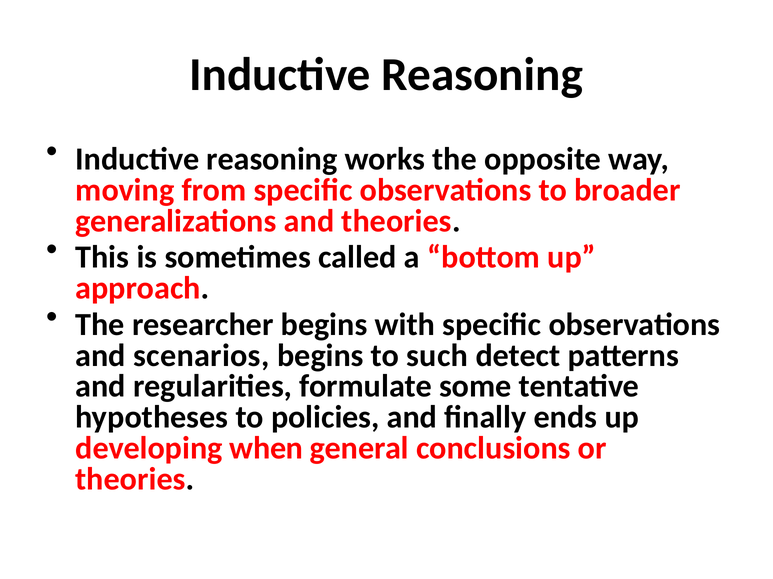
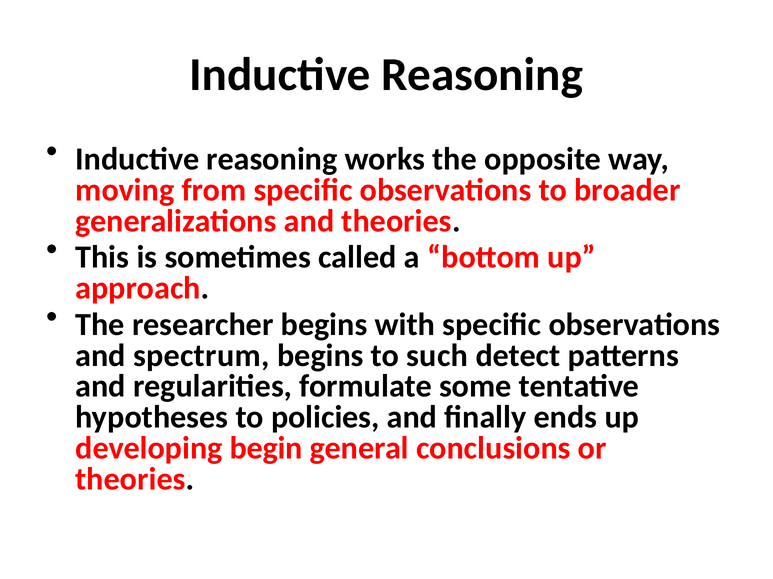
scenarios: scenarios -> spectrum (201, 356)
when: when -> begin (266, 449)
